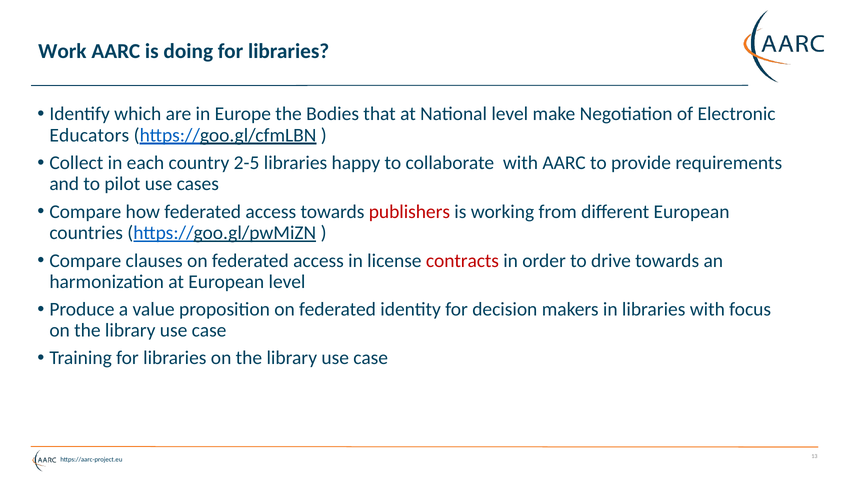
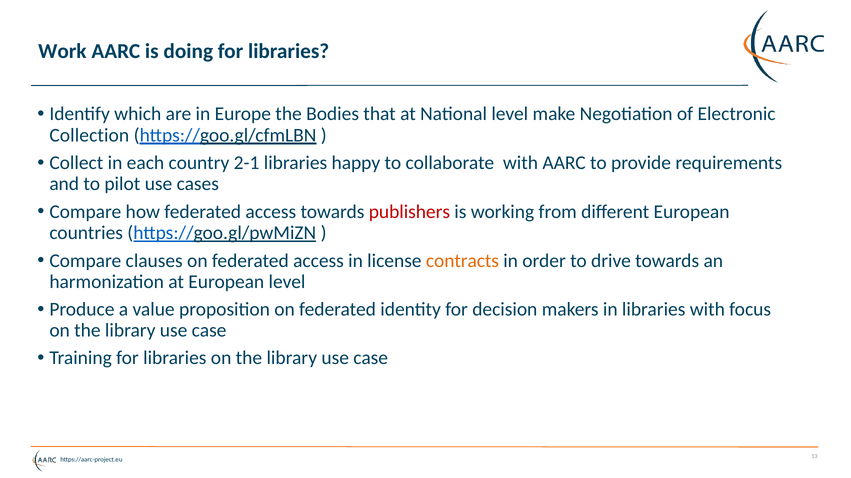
Educators: Educators -> Collection (89, 135)
2-5: 2-5 -> 2-1 (247, 163)
contracts colour: red -> orange (462, 261)
